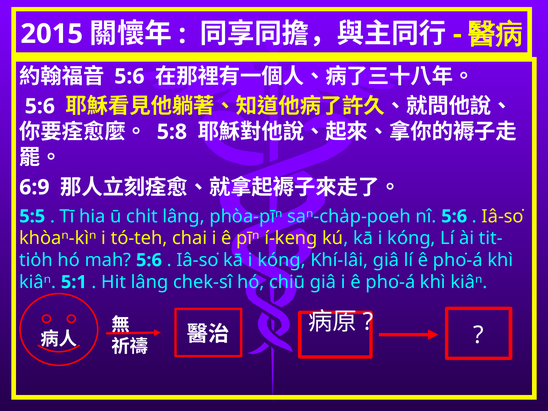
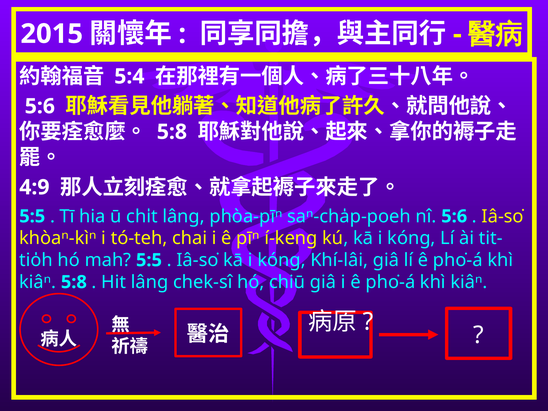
5:6: 5:6 -> 5:4 (129, 76)
6:9: 6:9 -> 4:9 (34, 187)
mah 5:6: 5:6 -> 5:5 (149, 260)
kiâⁿ 5:1: 5:1 -> 5:8 (74, 282)
